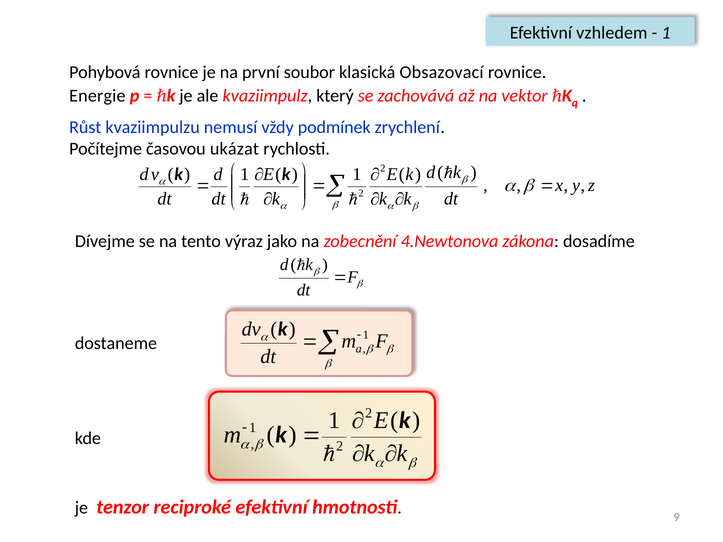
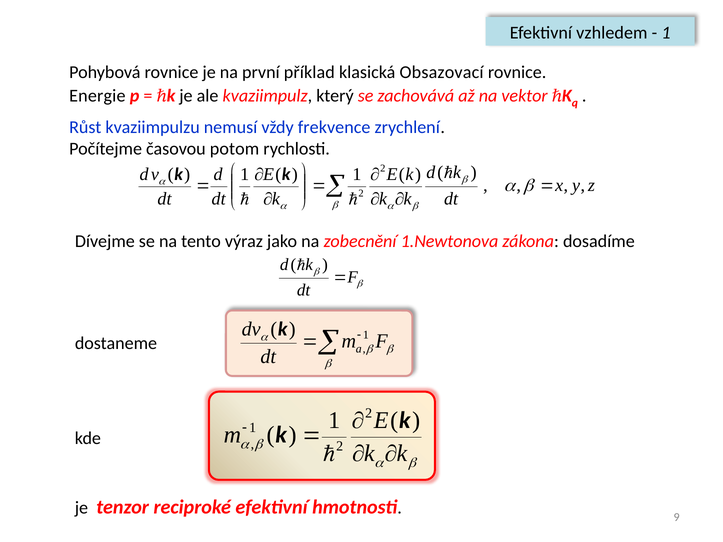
soubor: soubor -> příklad (309, 72)
podmínek: podmínek -> frekvence (334, 127)
ukázat: ukázat -> potom (235, 149)
4.Newtonova: 4.Newtonova -> 1.Newtonova (449, 242)
